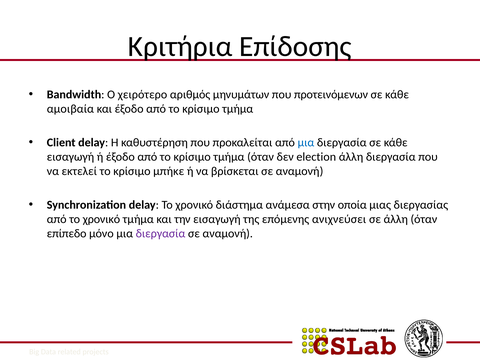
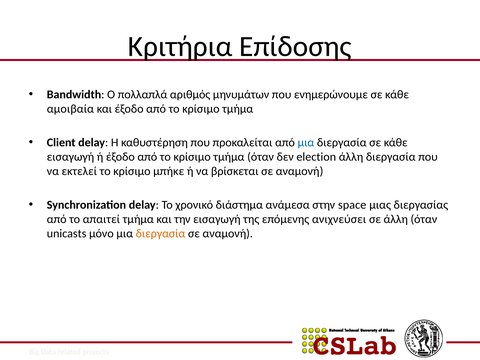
χειρότερο: χειρότερο -> πολλαπλά (143, 94)
προτεινόμενων: προτεινόμενων -> ενημερώνουμε (331, 94)
οποία: οποία -> space (352, 205)
από το χρονικό: χρονικό -> απαιτεί (101, 219)
επίπεδο: επίπεδο -> unicasts (67, 234)
διεργασία colour: purple -> orange (161, 234)
